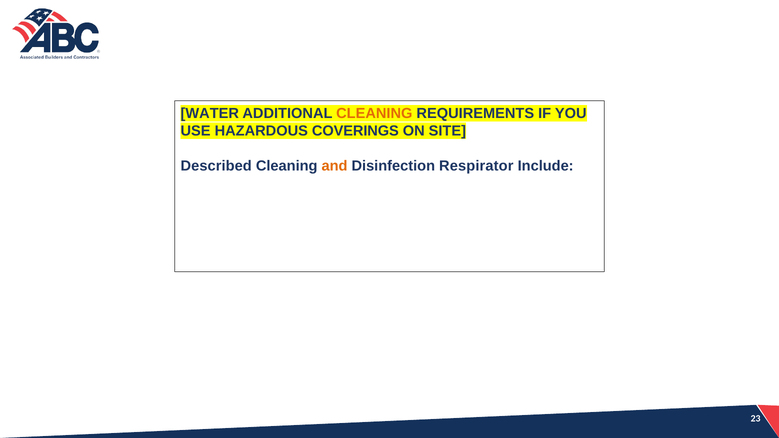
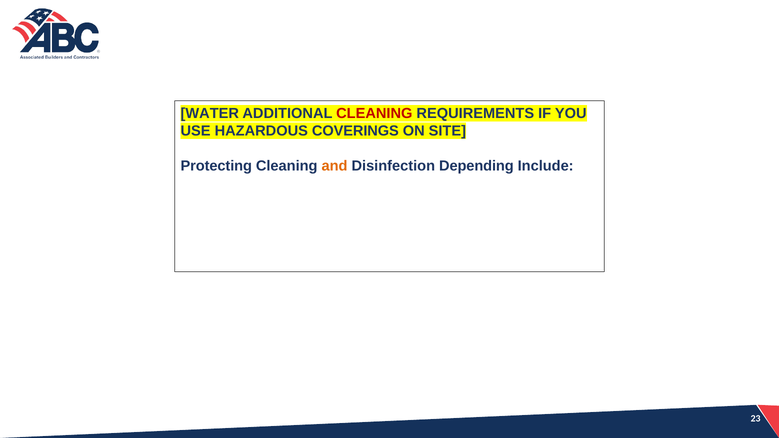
CLEANING colour: orange -> red (374, 114)
Described: Described -> Protecting (216, 166)
Respirator: Respirator -> Depending (476, 166)
